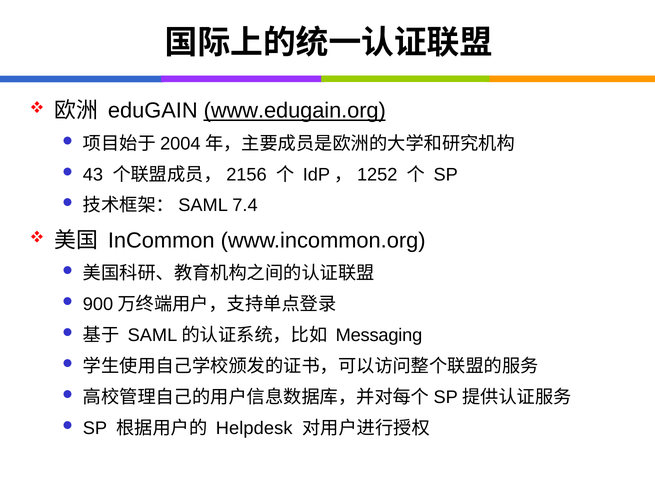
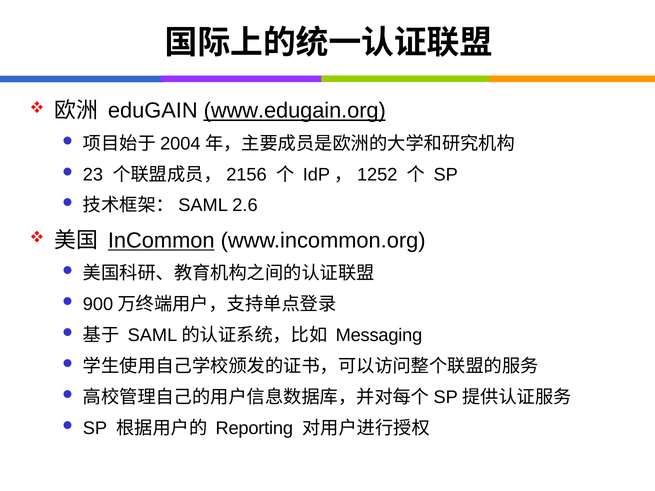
43: 43 -> 23 (93, 175)
7.4: 7.4 -> 2.6 (245, 206)
InCommon underline: none -> present (161, 241)
Helpdesk: Helpdesk -> Reporting (254, 428)
